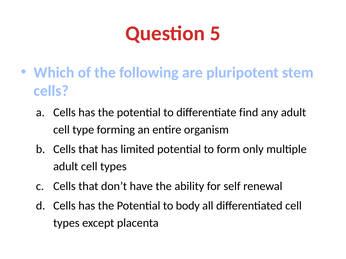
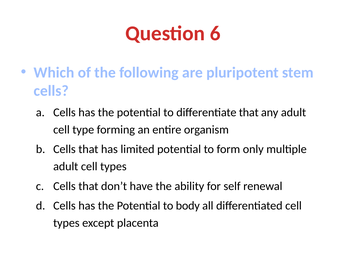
5: 5 -> 6 (215, 33)
differentiate find: find -> that (249, 113)
